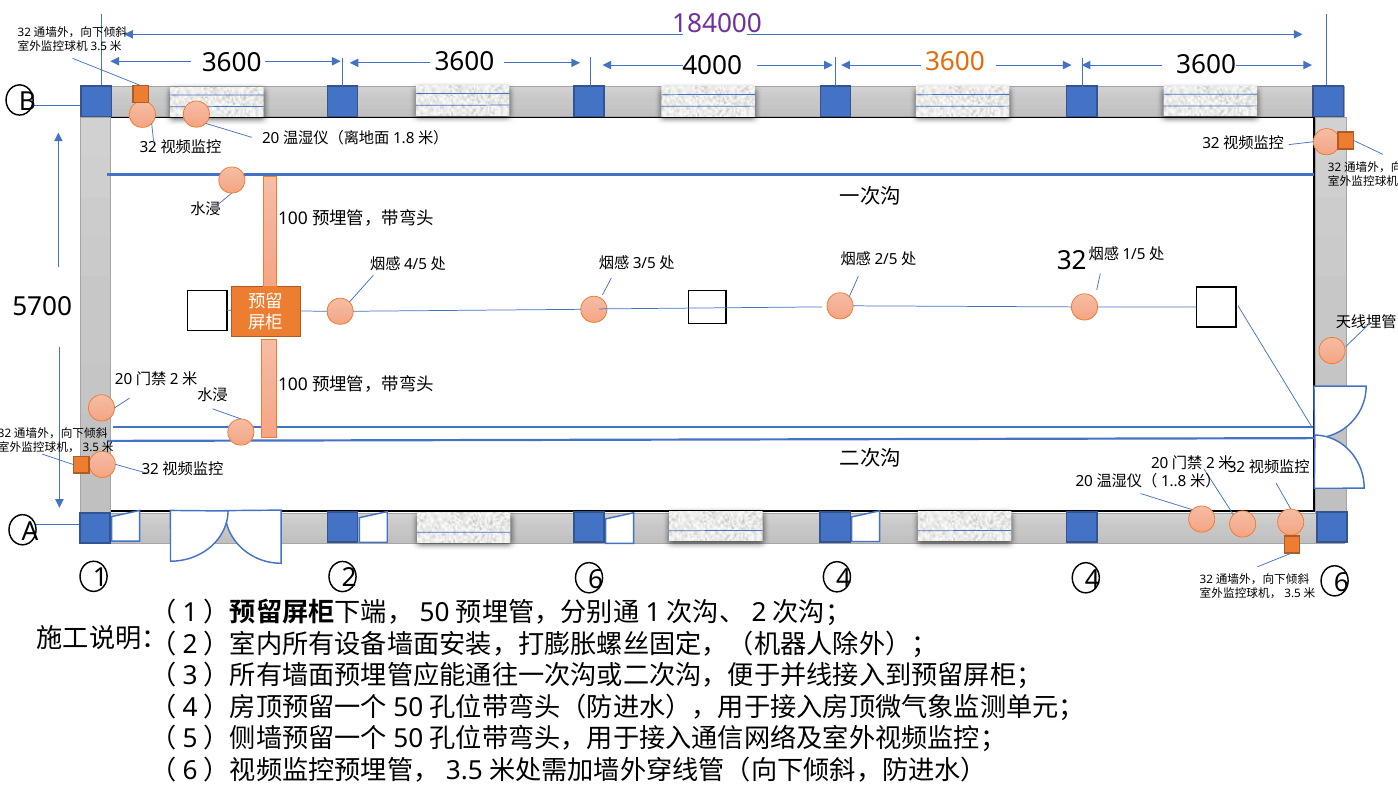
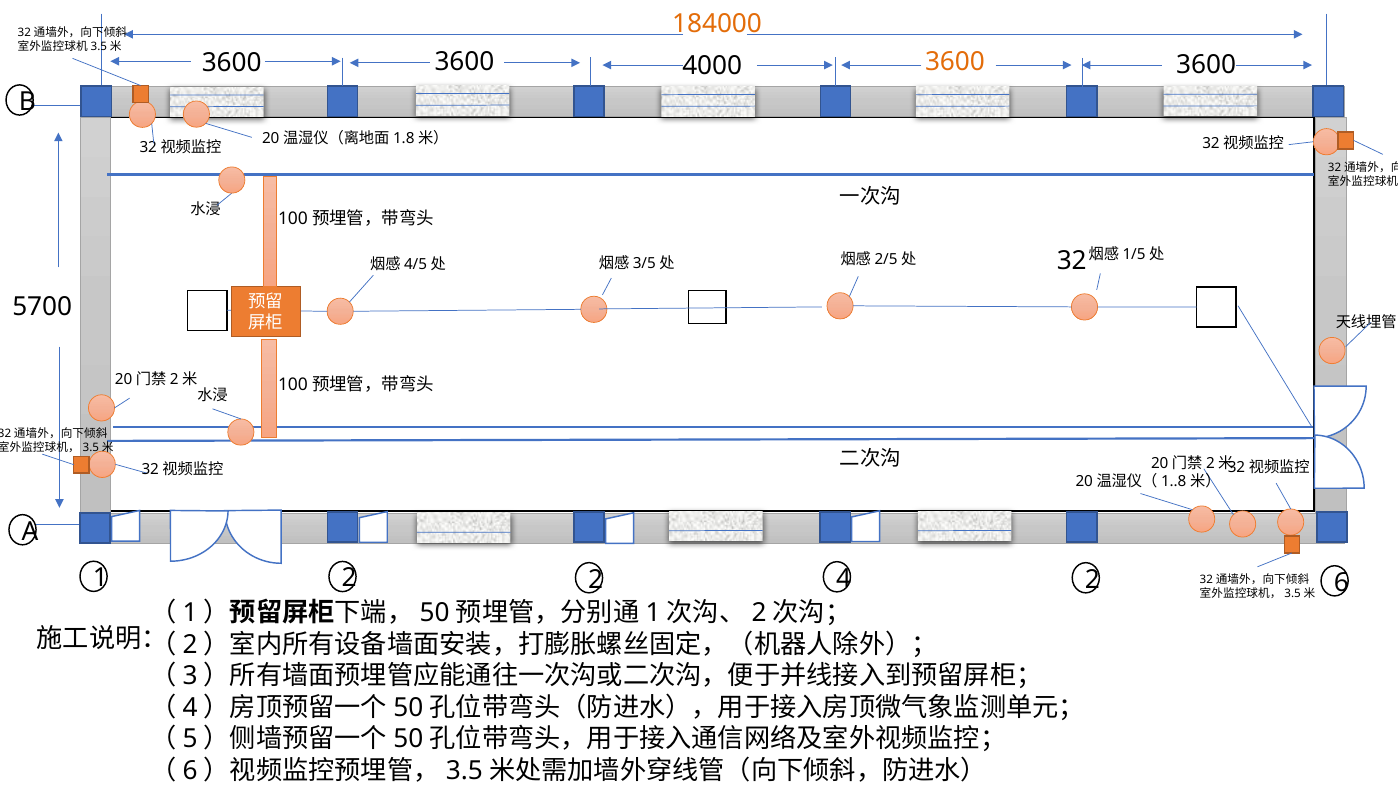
184000 colour: purple -> orange (717, 24)
2 6: 6 -> 2 (596, 580)
4 4: 4 -> 2 (1092, 580)
